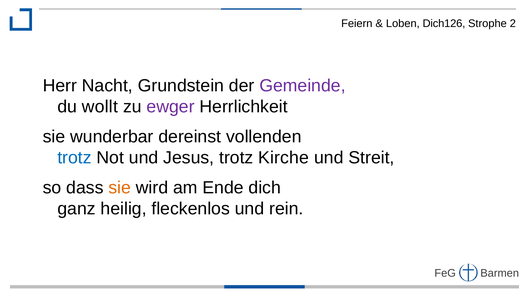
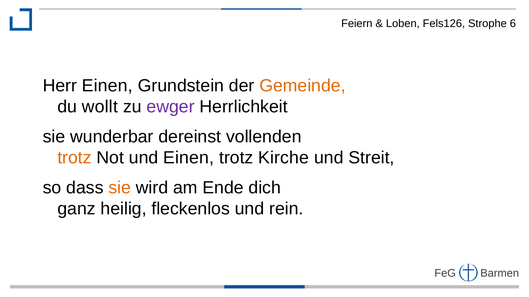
Dich126: Dich126 -> Fels126 (444, 24)
2: 2 -> 6 (513, 24)
Herr Nacht: Nacht -> Einen (107, 86)
Gemeinde colour: purple -> orange (303, 86)
trotz colour: blue -> orange (75, 158)
und Jesus: Jesus -> Einen (189, 158)
